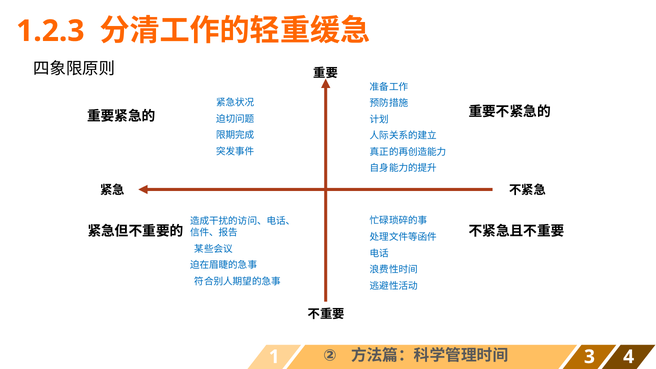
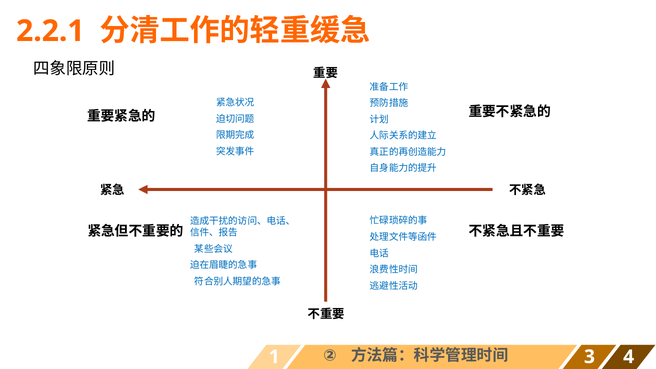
1.2.3: 1.2.3 -> 2.2.1 (50, 31)
